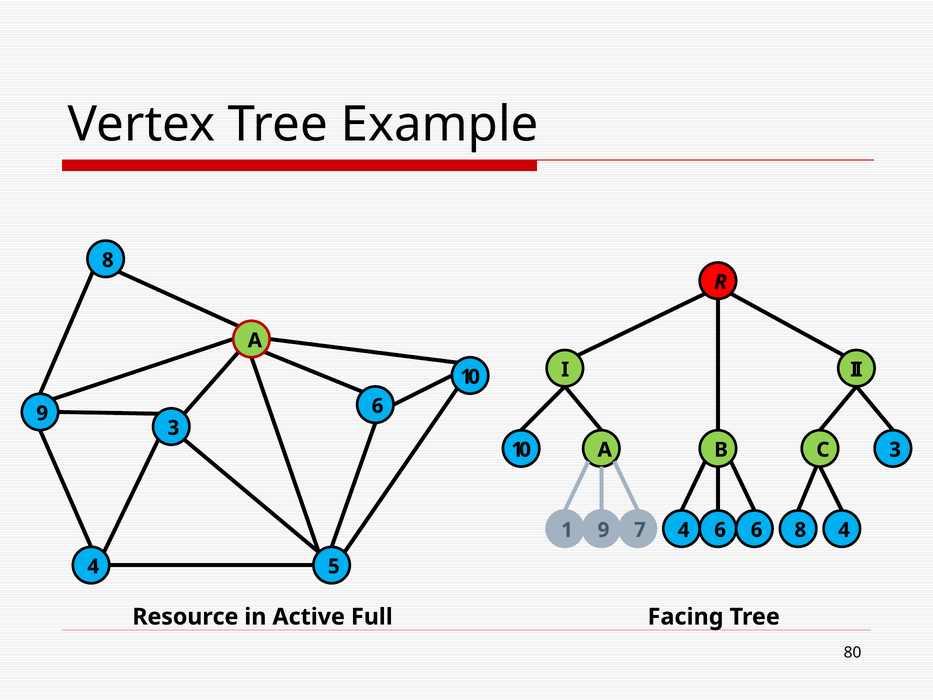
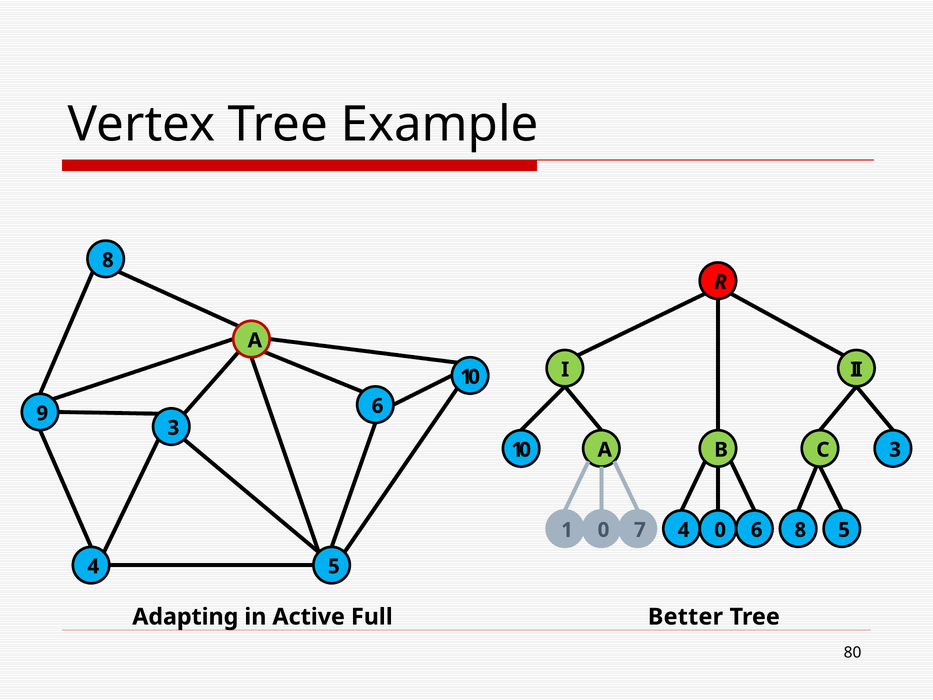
1 9: 9 -> 0 (603, 530)
4 6: 6 -> 0 (720, 530)
8 4: 4 -> 5 (844, 530)
Resource: Resource -> Adapting (185, 617)
Facing: Facing -> Better (685, 617)
